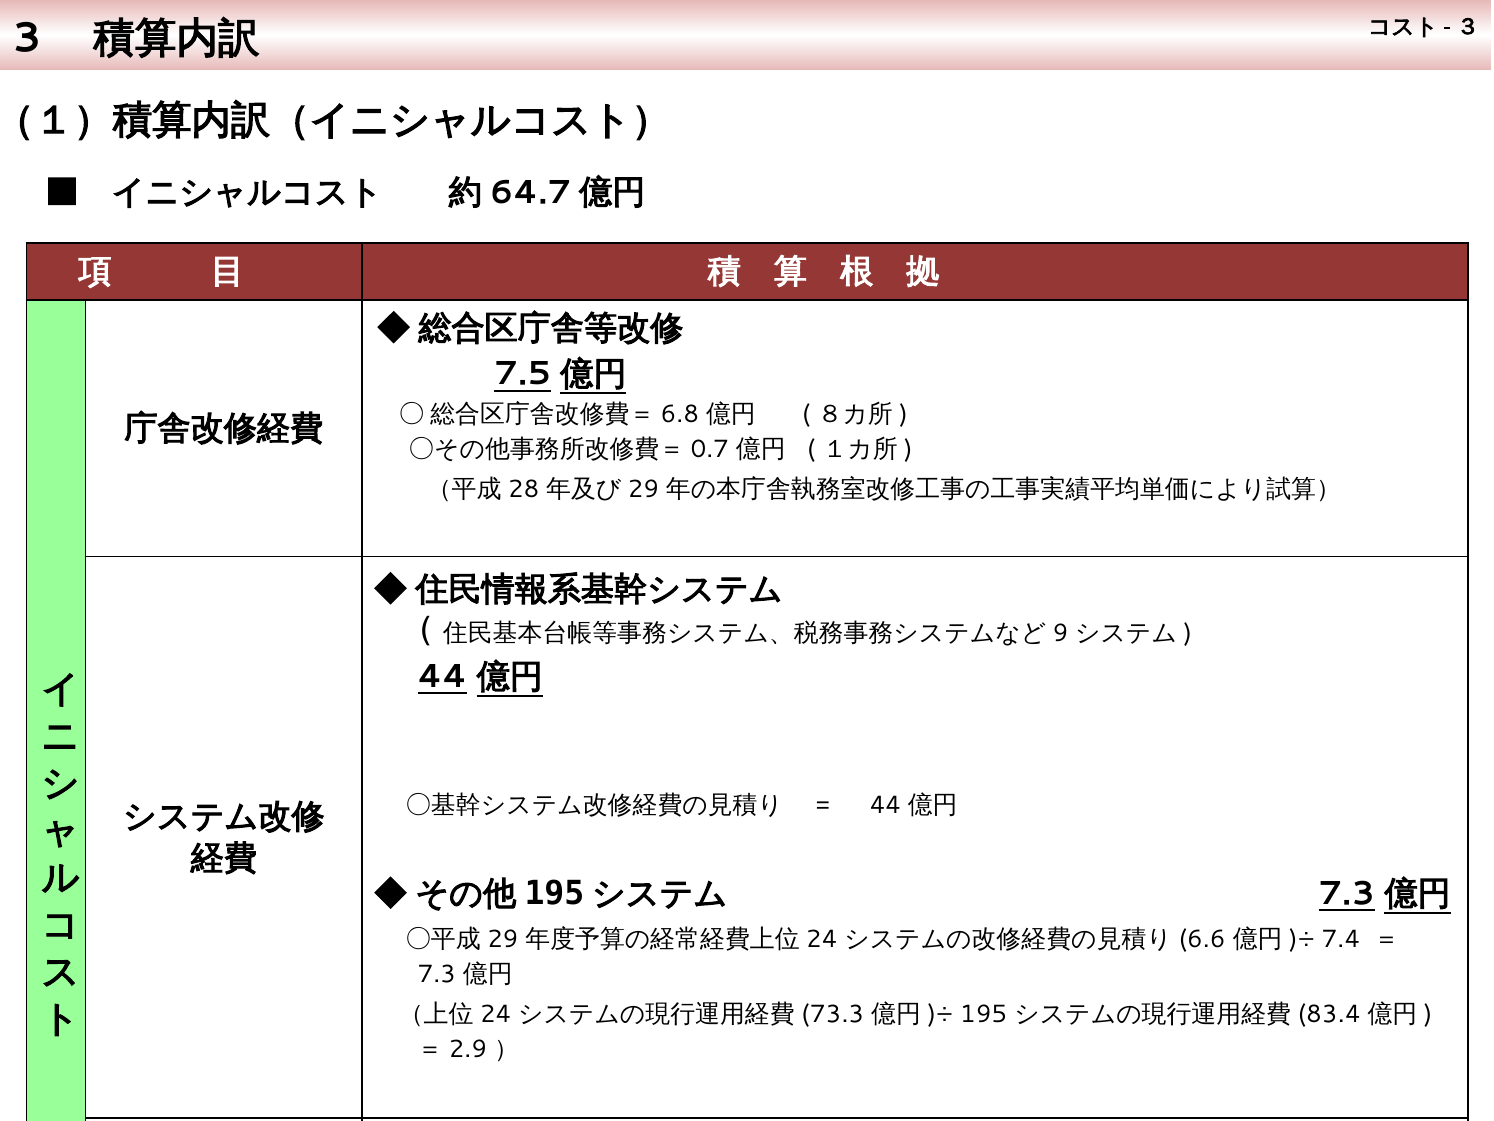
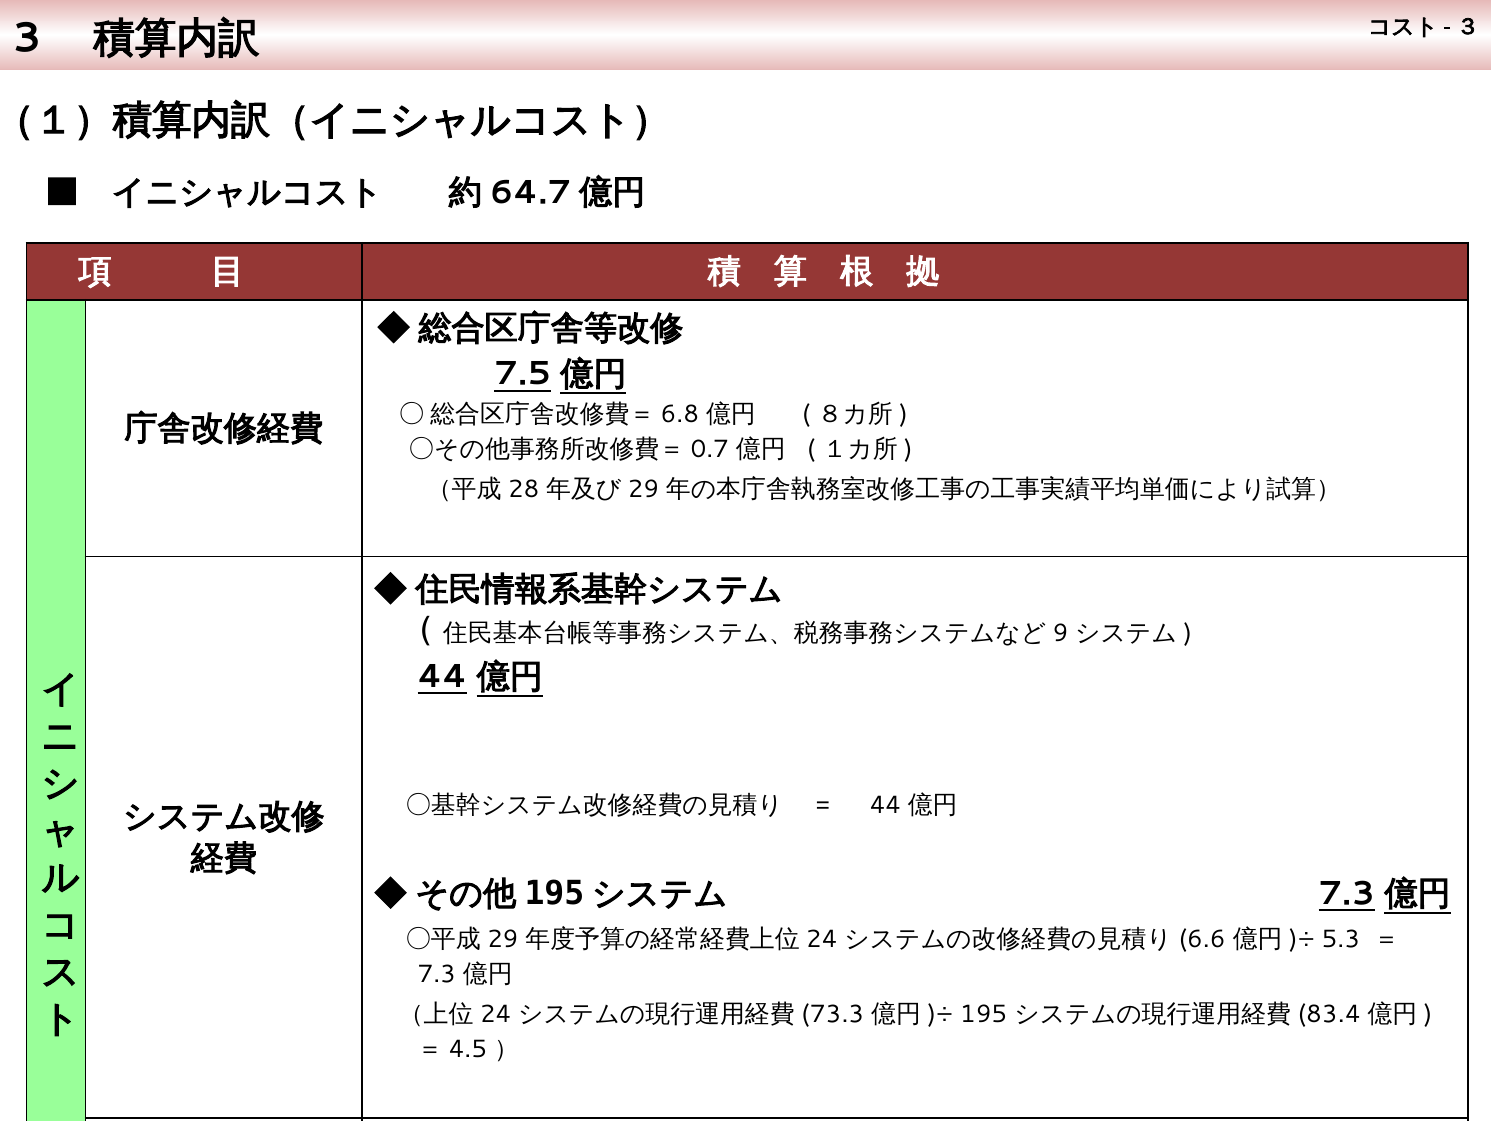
7.4: 7.4 -> 5.3 (1341, 939)
2.9: 2.9 -> 4.5 (468, 1049)
